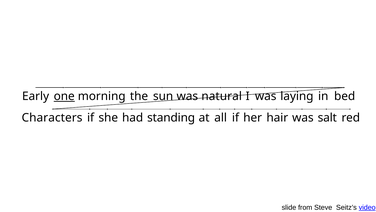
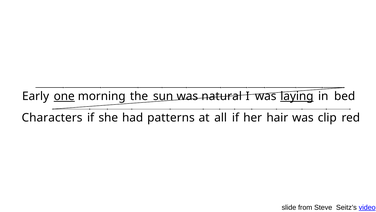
laying underline: none -> present (297, 96)
standing: standing -> patterns (171, 118)
salt: salt -> clip (327, 118)
